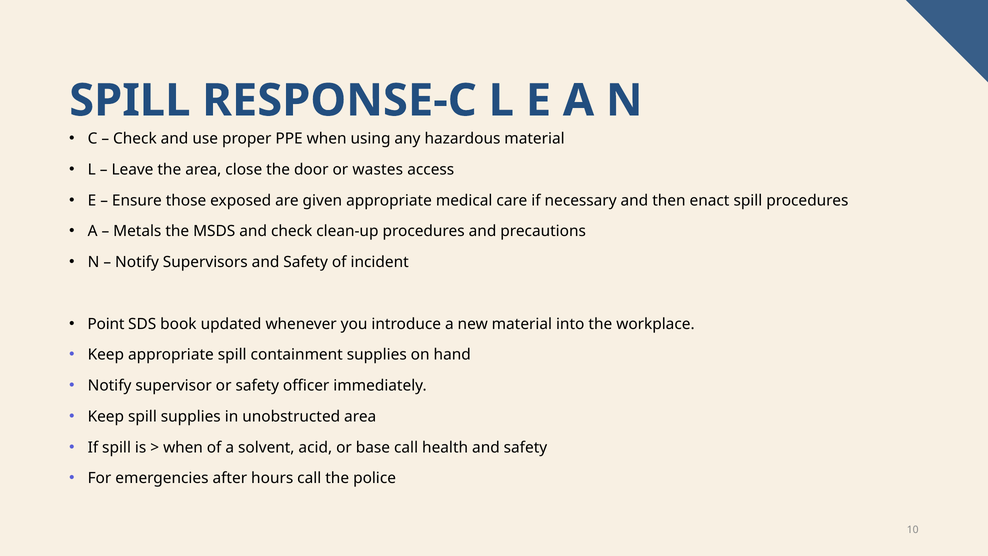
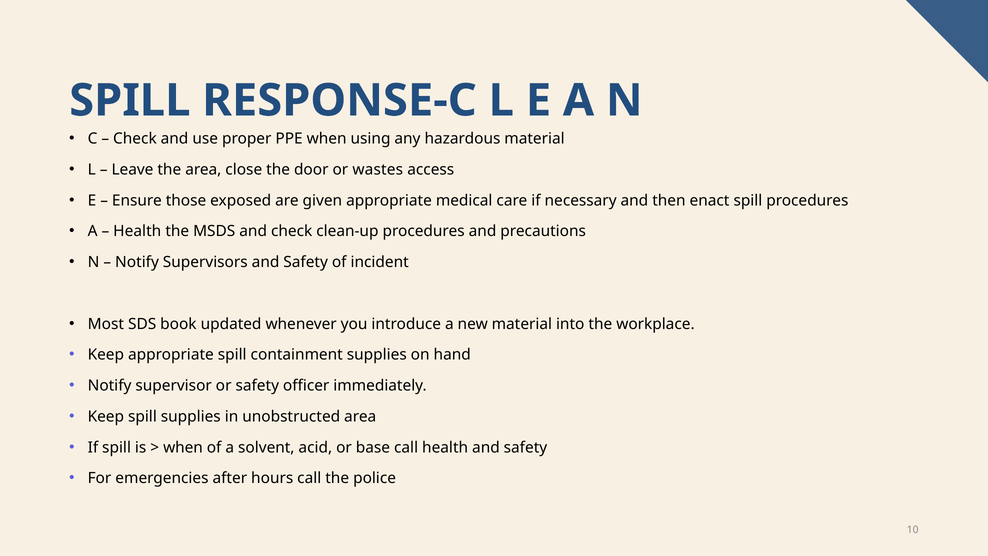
Metals: Metals -> Health (137, 231)
Point: Point -> Most (106, 324)
